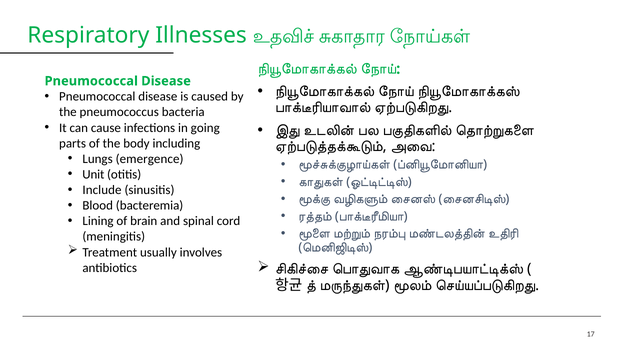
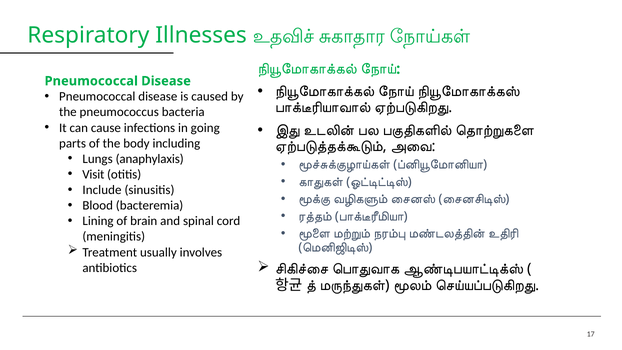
emergence: emergence -> anaphylaxis (150, 159)
Unit: Unit -> Visit (93, 174)
